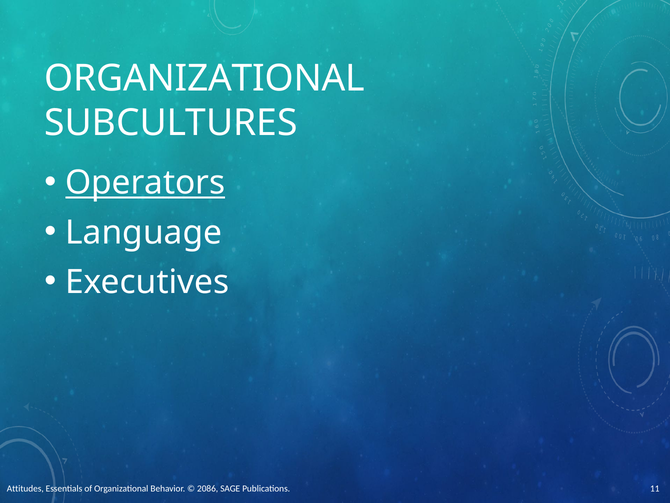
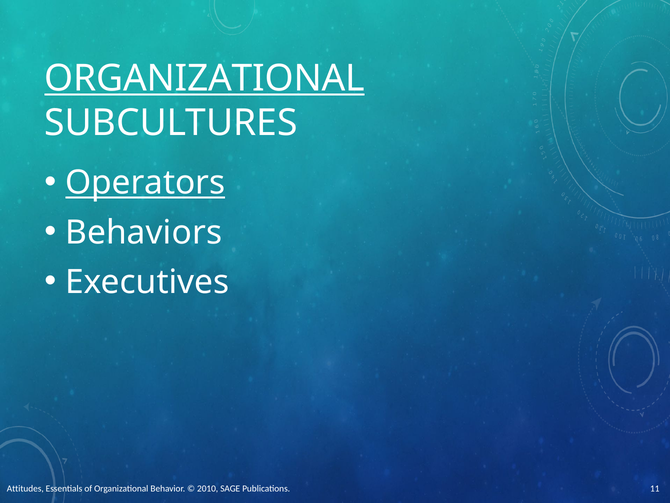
ORGANIZATIONAL underline: none -> present (205, 78)
Language: Language -> Behaviors (144, 232)
2086: 2086 -> 2010 (208, 488)
